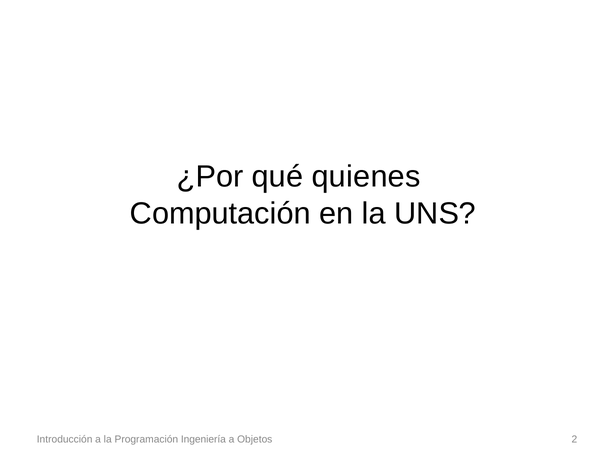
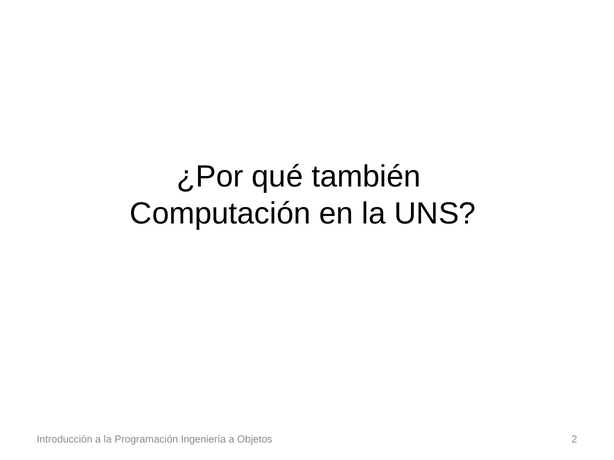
quienes: quienes -> también (366, 177)
